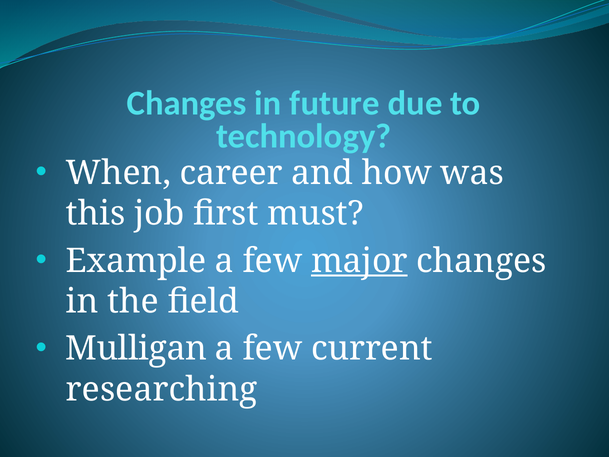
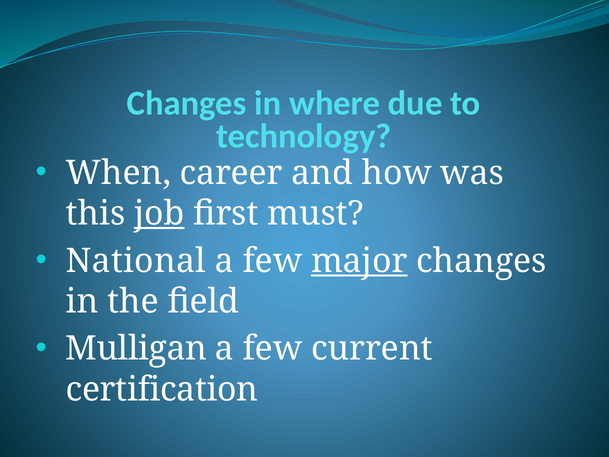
future: future -> where (335, 103)
job underline: none -> present (159, 213)
Example: Example -> National (136, 261)
researching: researching -> certification (162, 389)
